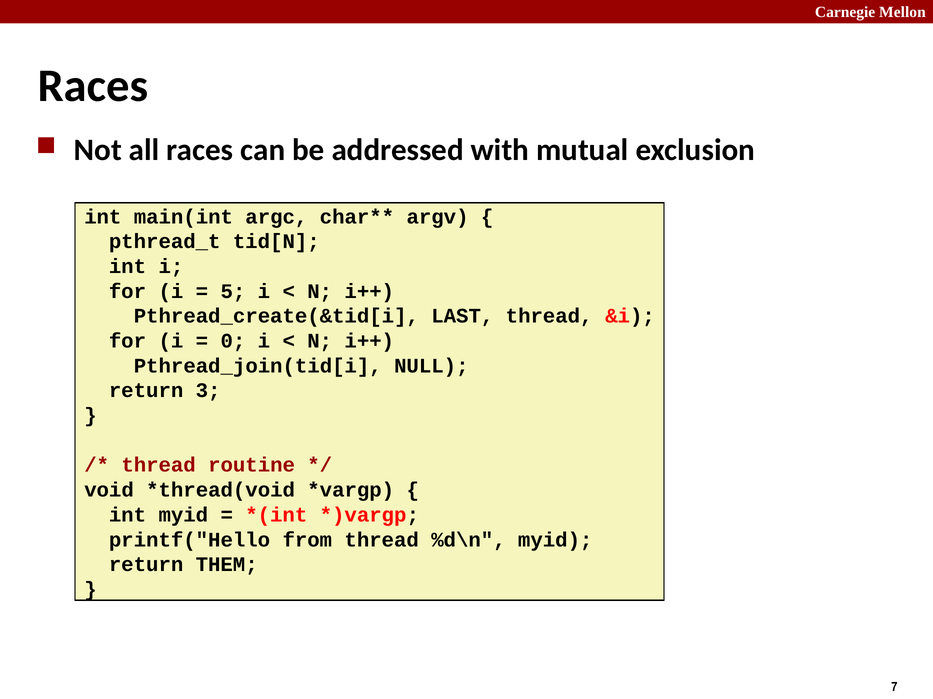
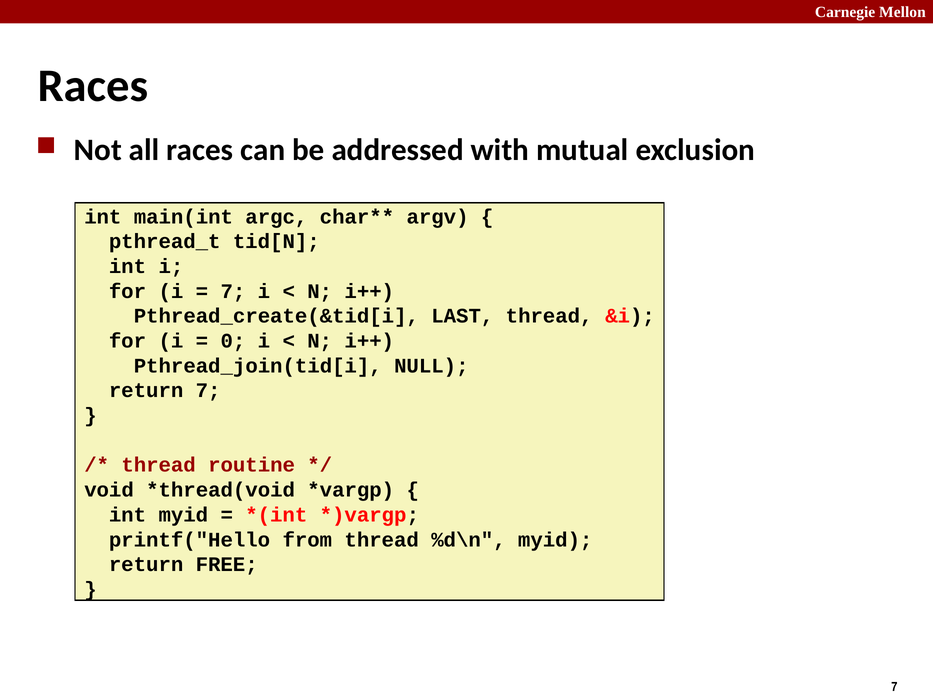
5: 5 -> 7 (233, 292)
return 3: 3 -> 7 (208, 391)
THEM: THEM -> FREE (227, 565)
